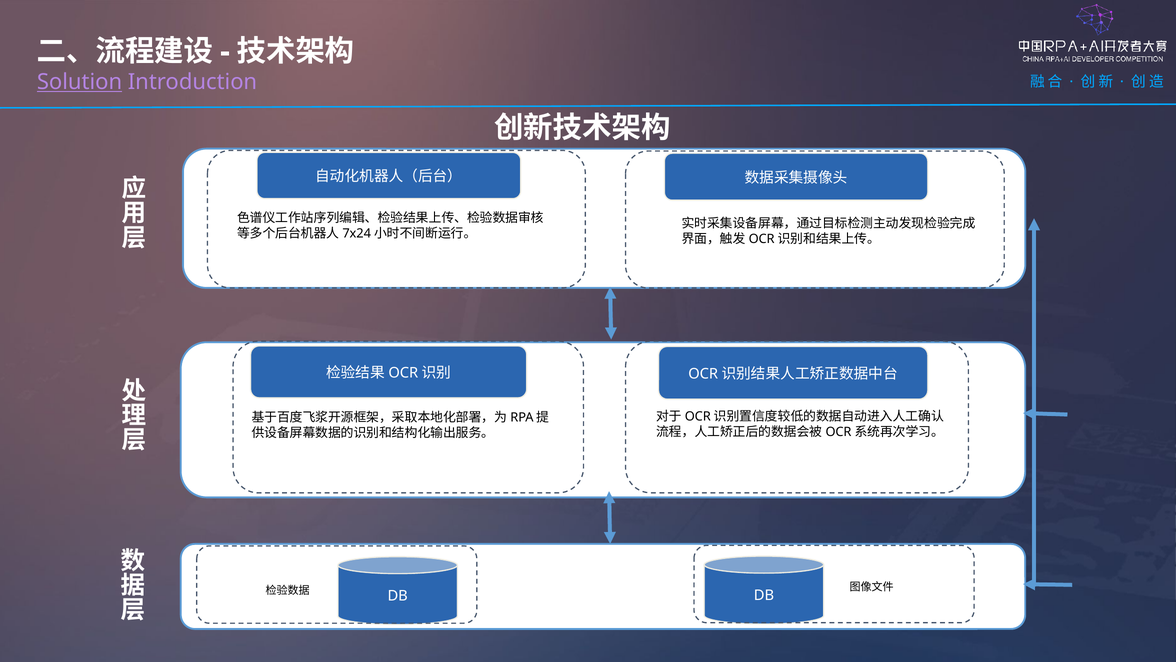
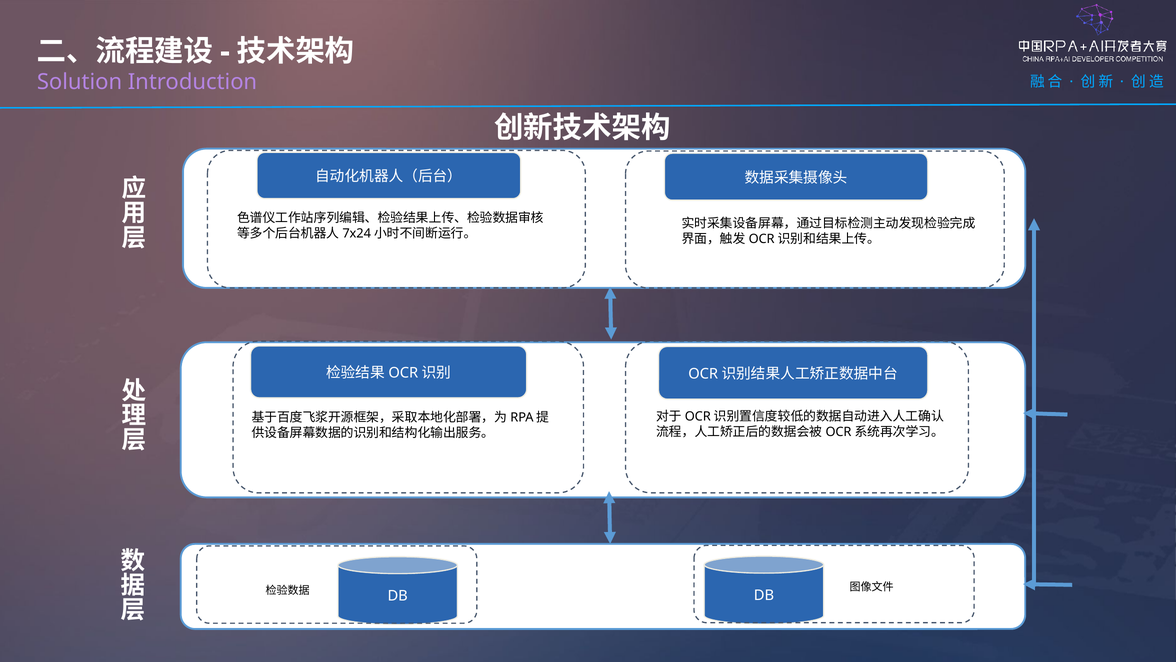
Solution underline: present -> none (80, 82)
